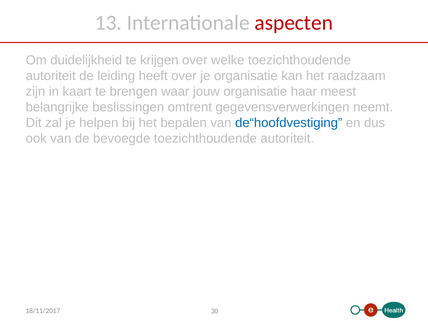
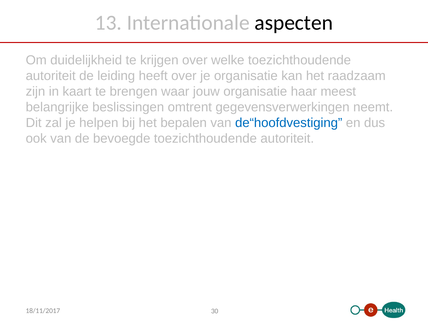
aspecten colour: red -> black (294, 23)
